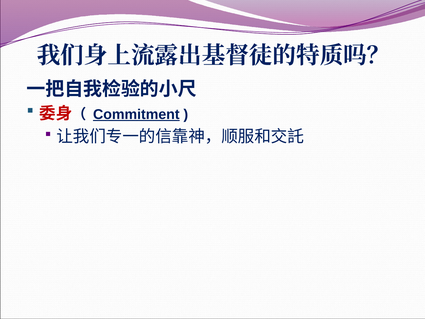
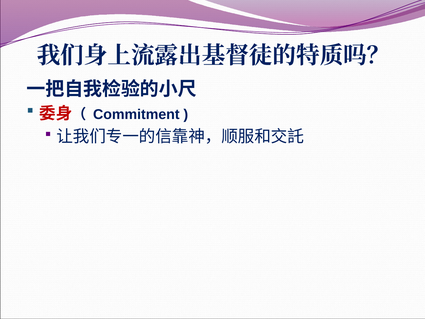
Commitment underline: present -> none (136, 114)
